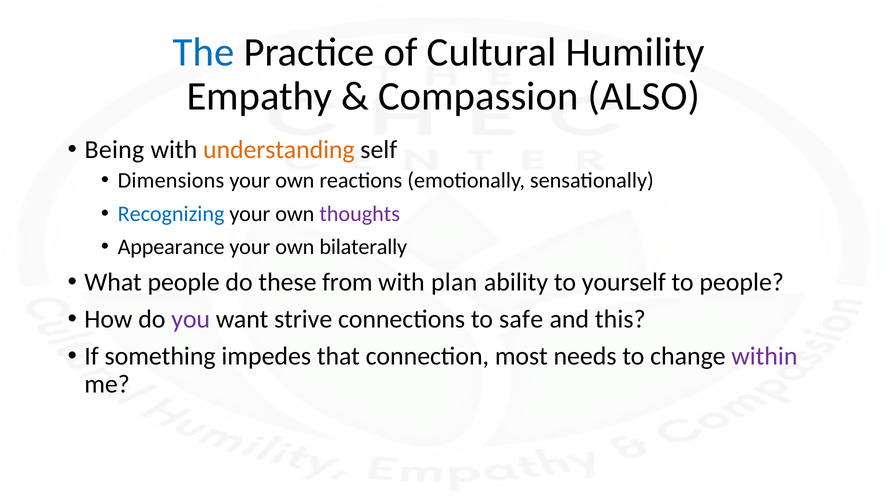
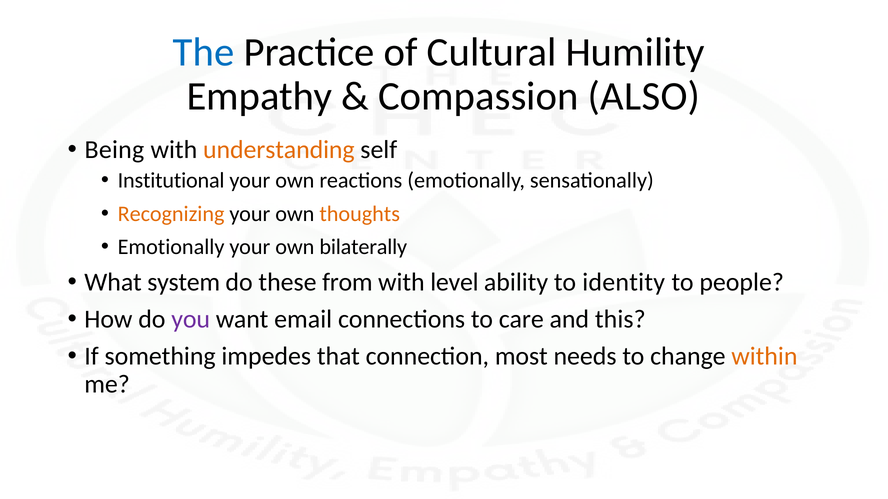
Dimensions: Dimensions -> Institutional (171, 181)
Recognizing colour: blue -> orange (171, 214)
thoughts colour: purple -> orange (360, 214)
Appearance: Appearance -> Emotionally (171, 247)
What people: people -> system (184, 282)
plan: plan -> level (454, 282)
yourself: yourself -> identity (624, 282)
strive: strive -> email (303, 319)
safe: safe -> care (521, 319)
within colour: purple -> orange (764, 357)
